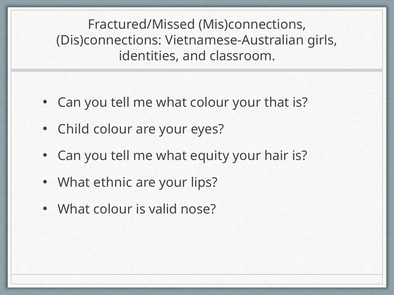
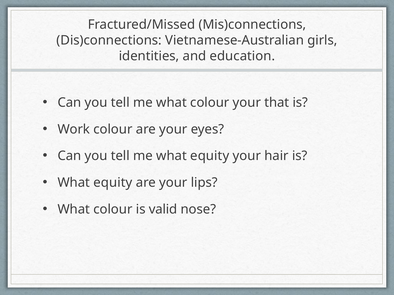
classroom: classroom -> education (242, 56)
Child: Child -> Work (74, 129)
ethnic: ethnic -> equity (113, 183)
